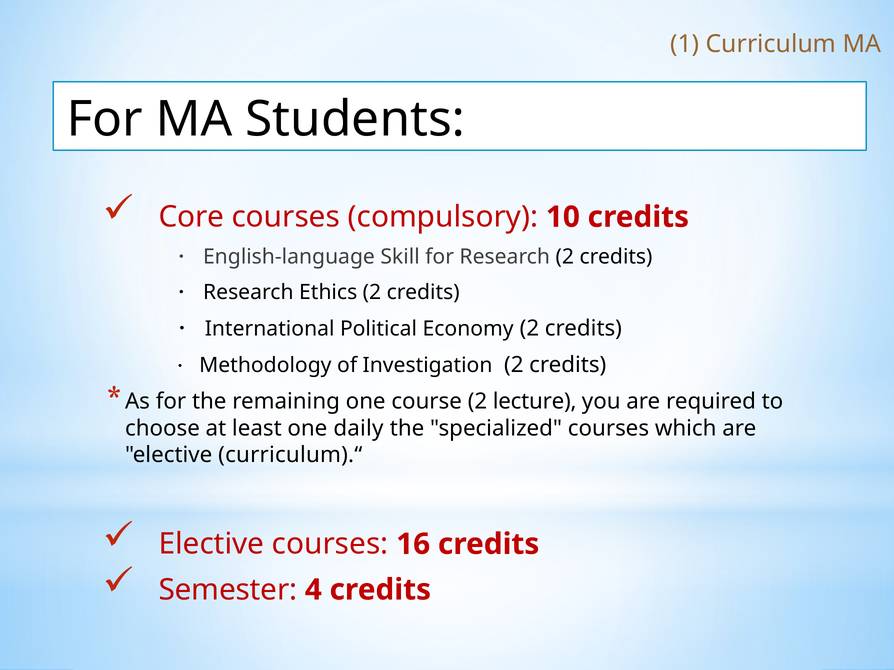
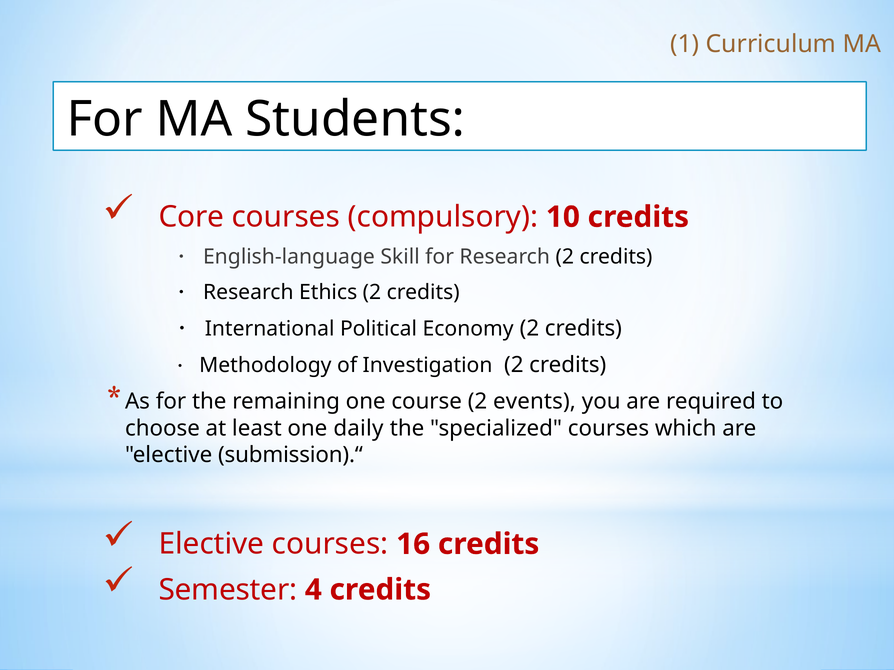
lecture: lecture -> events (534, 402)
curriculum).“: curriculum).“ -> submission).“ (290, 455)
